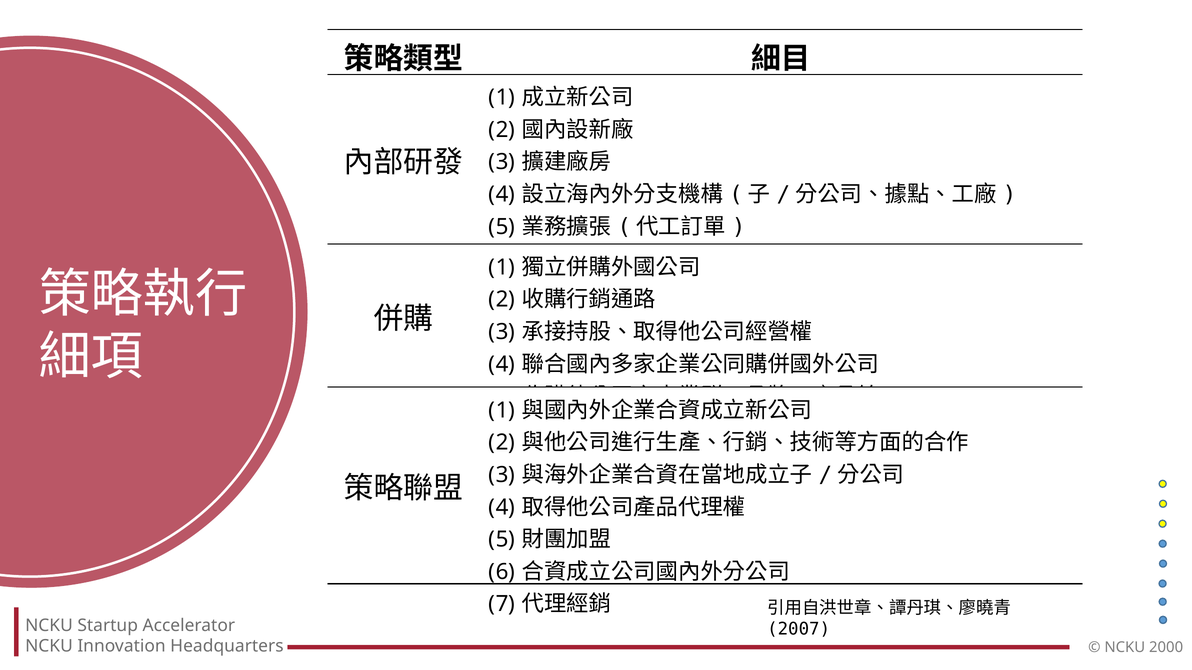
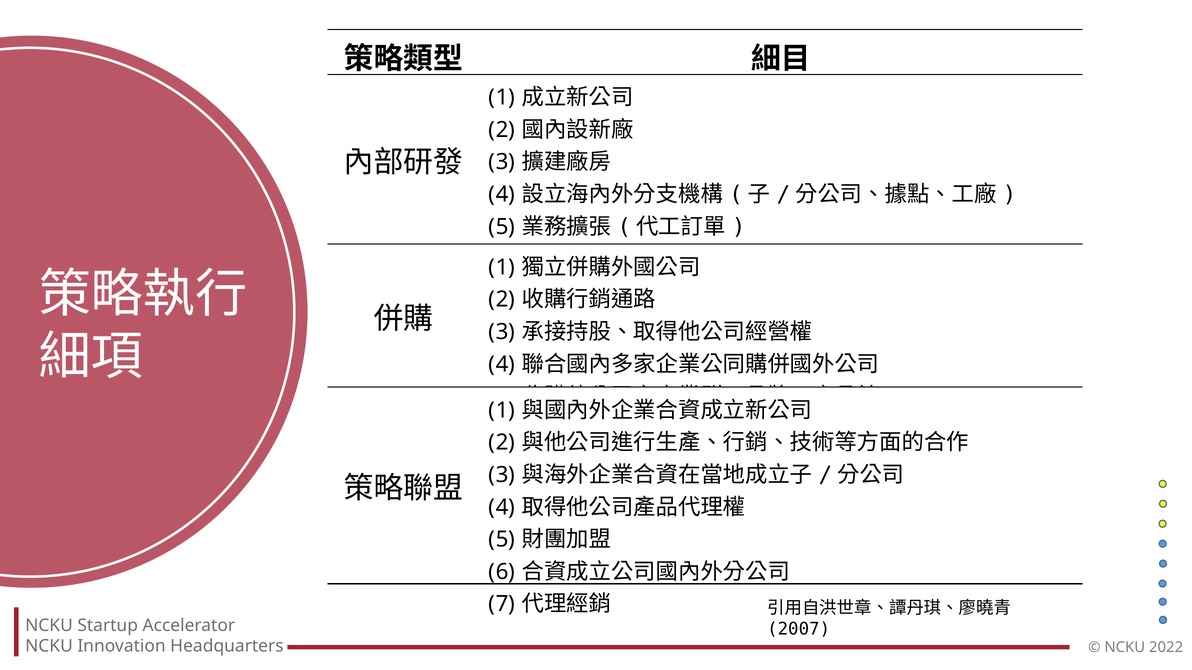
2000: 2000 -> 2022 (1166, 648)
